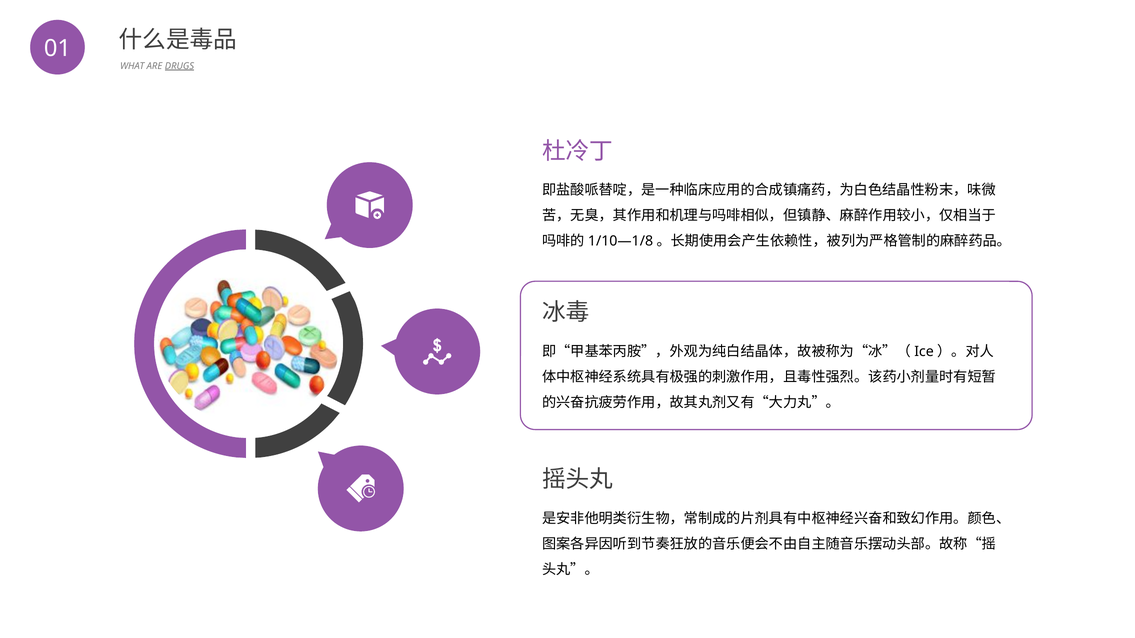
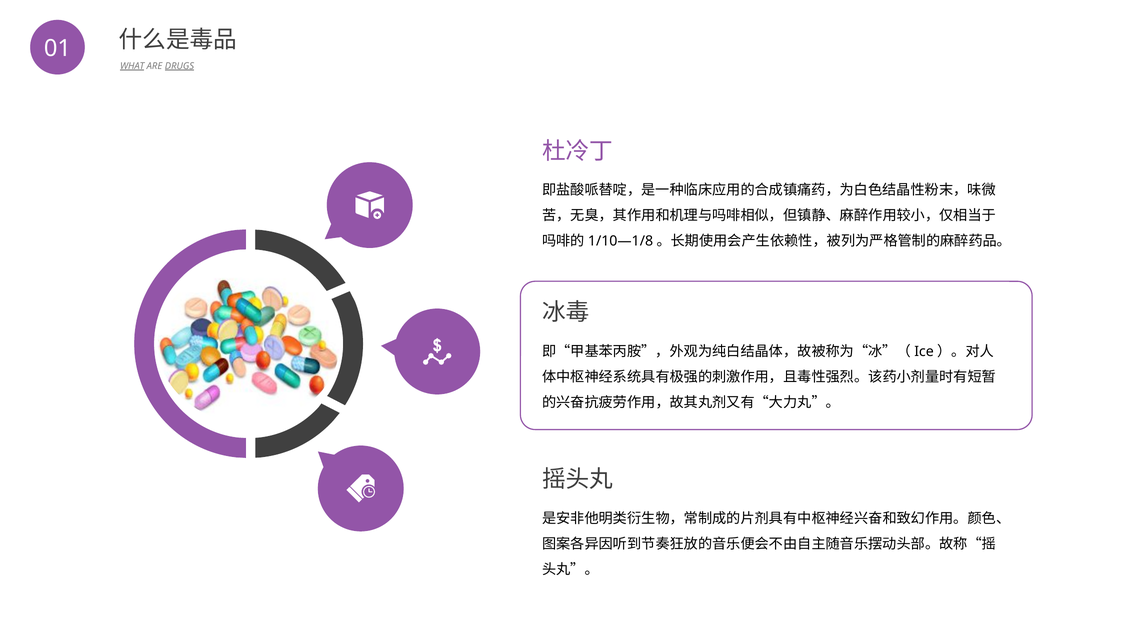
WHAT underline: none -> present (132, 66)
